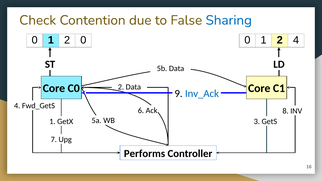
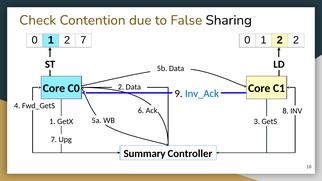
Sharing colour: blue -> black (229, 20)
2 0: 0 -> 7 (83, 40)
2 4: 4 -> 2 (296, 40)
Performs: Performs -> Summary (145, 154)
